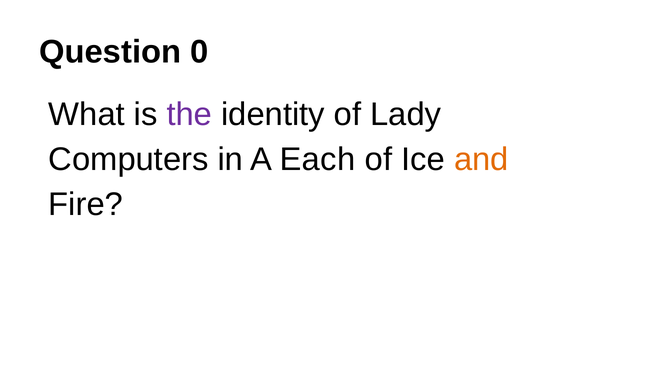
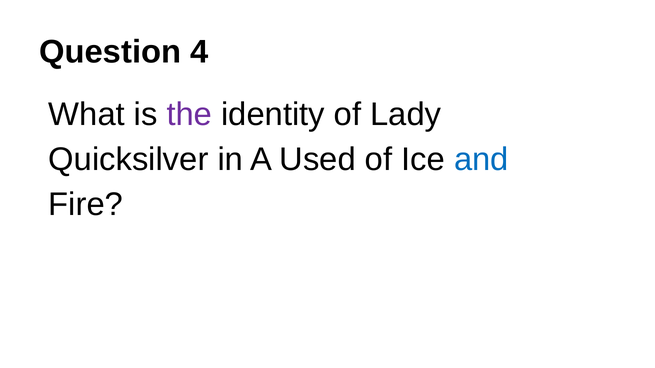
0: 0 -> 4 (199, 52)
Computers: Computers -> Quicksilver (128, 160)
Each: Each -> Used (318, 160)
and colour: orange -> blue (481, 160)
